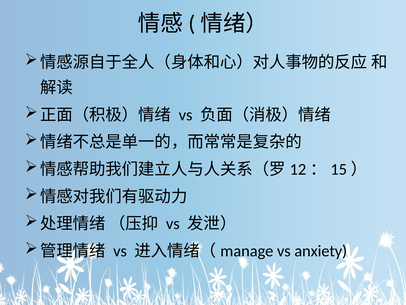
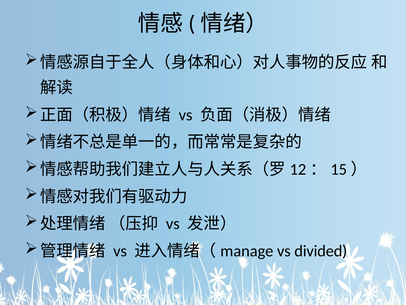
anxiety: anxiety -> divided (321, 251)
